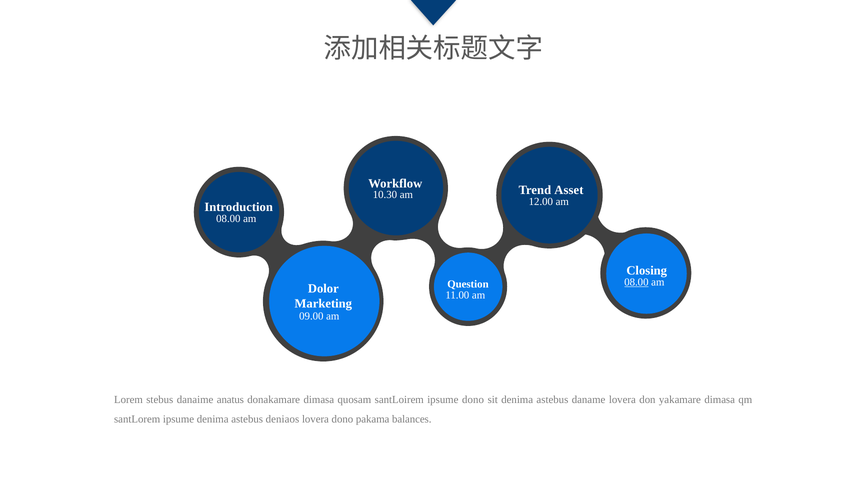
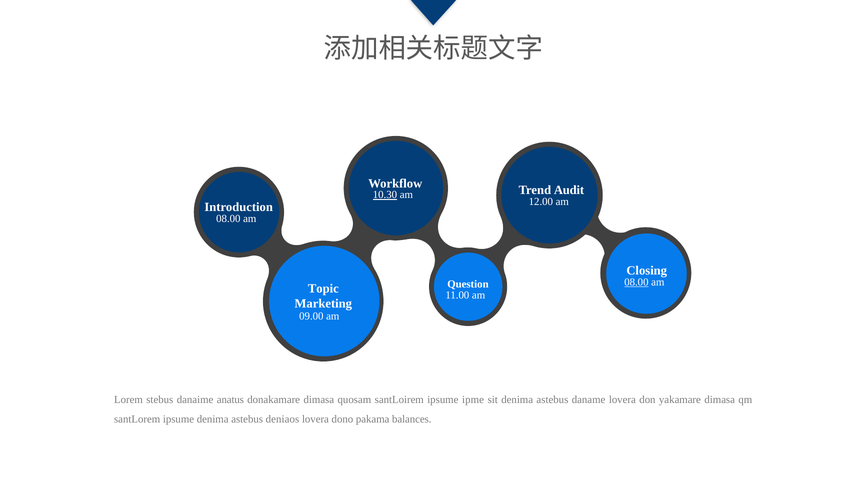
Asset: Asset -> Audit (569, 190)
10.30 underline: none -> present (385, 195)
Dolor: Dolor -> Topic (323, 288)
ipsume dono: dono -> ipme (473, 399)
